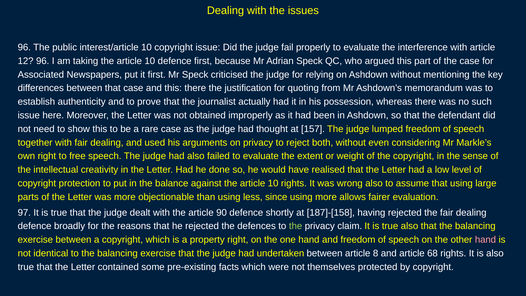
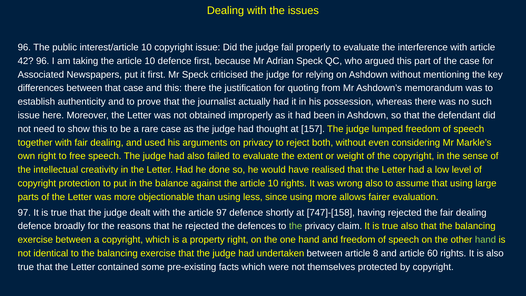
12: 12 -> 42 (26, 61)
article 90: 90 -> 97 (222, 212)
187]-[158: 187]-[158 -> 747]-[158 (331, 212)
hand colour: pink -> light green (485, 240)
68: 68 -> 60 (432, 253)
